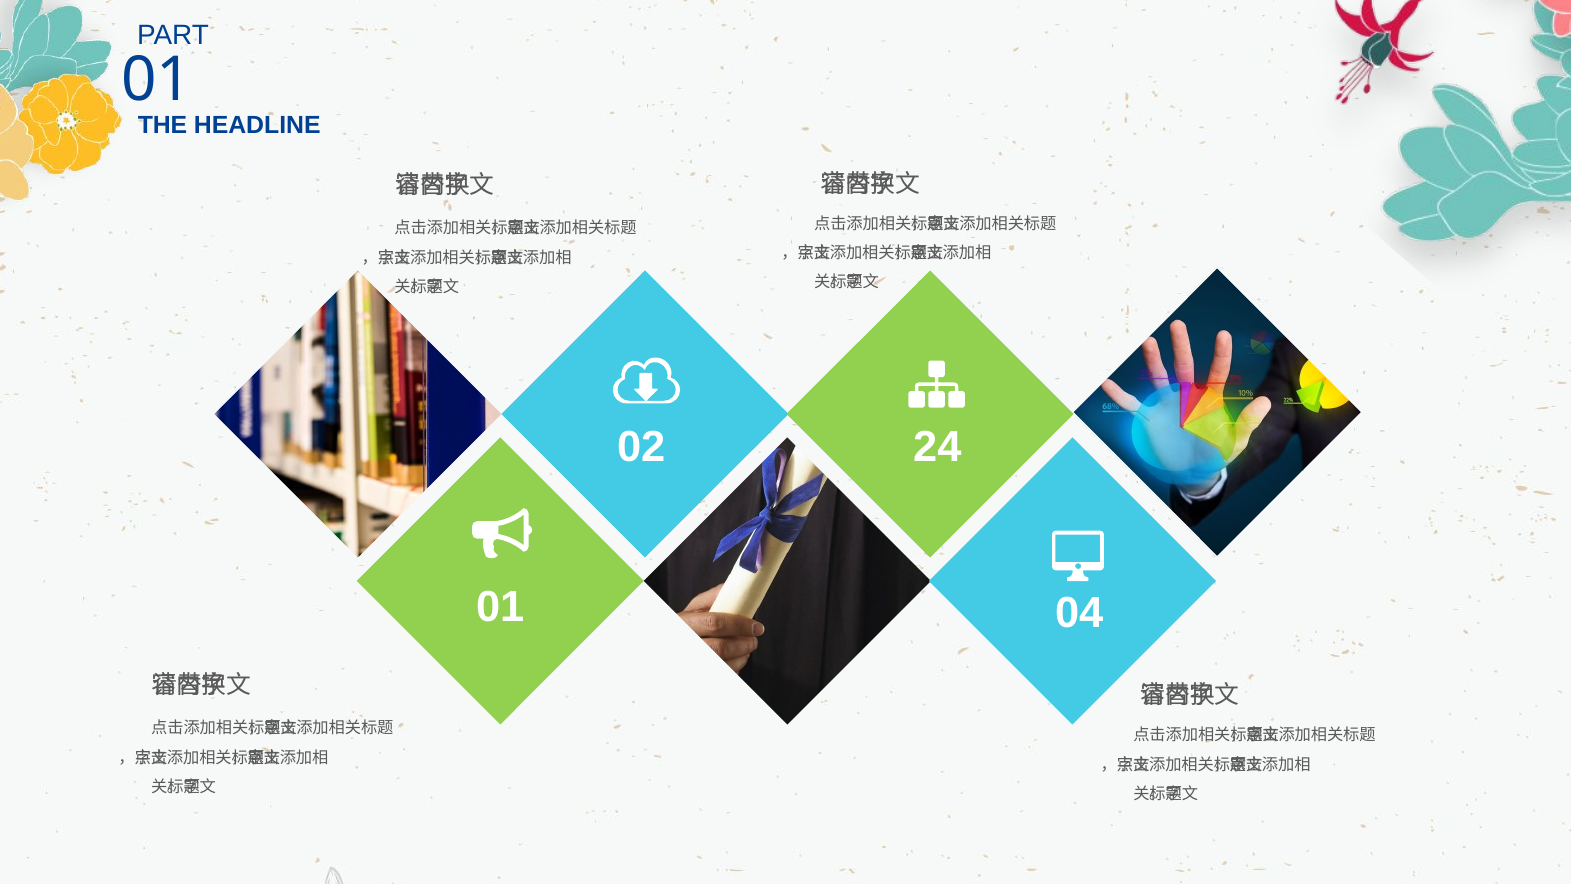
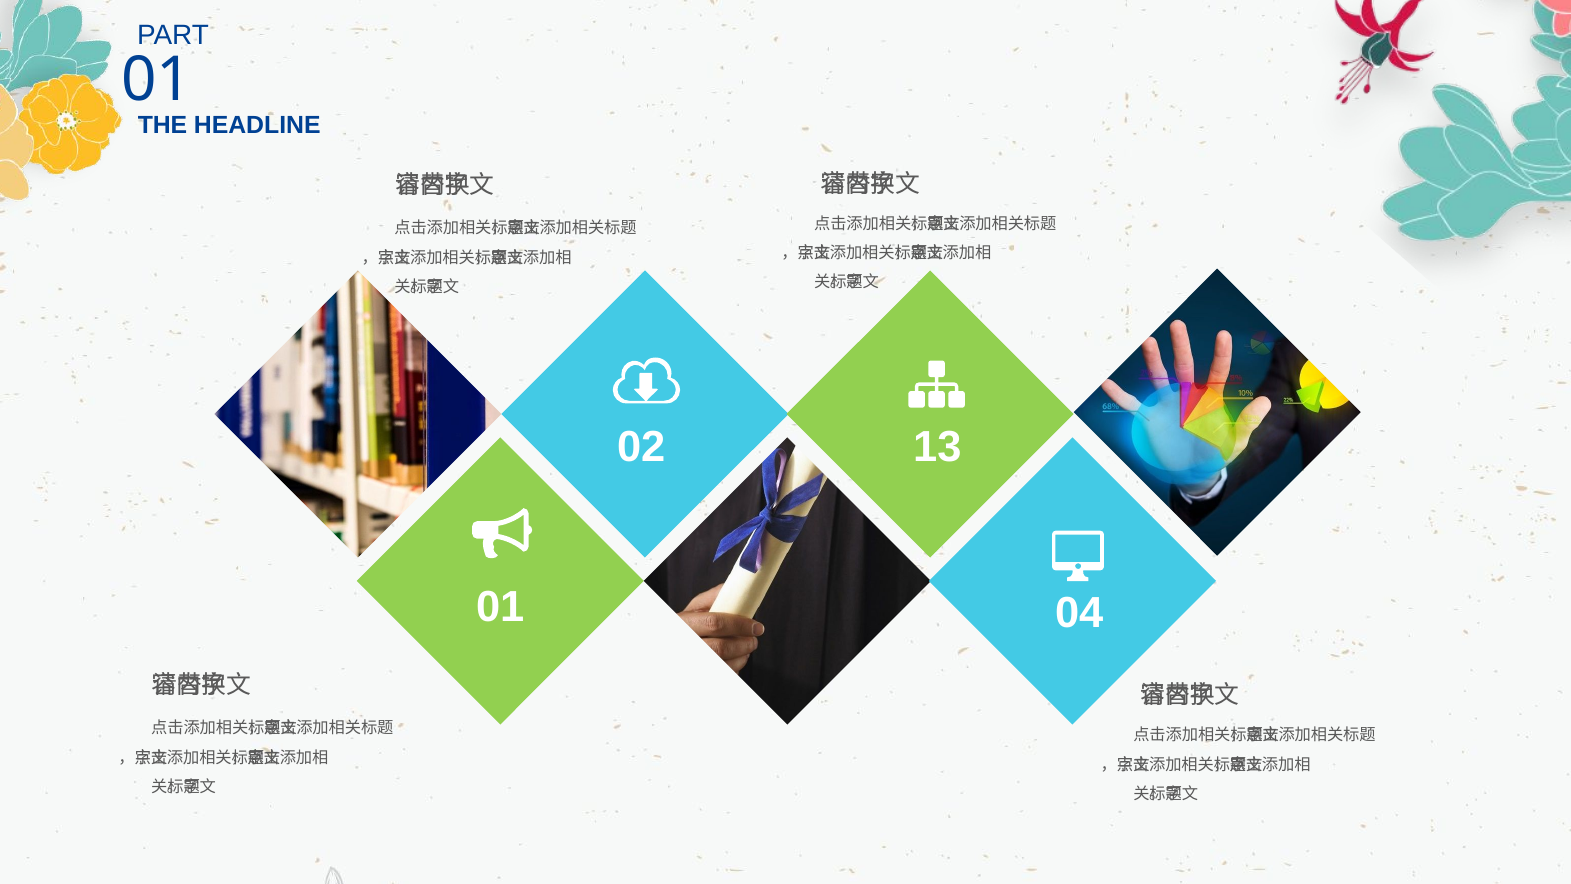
24: 24 -> 13 (937, 447)
